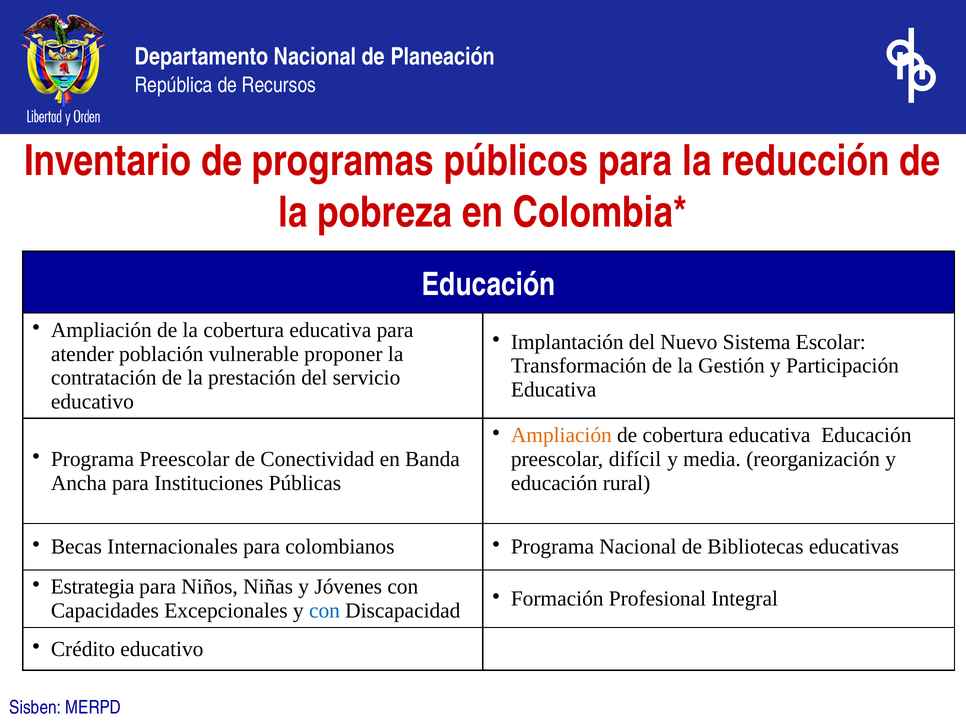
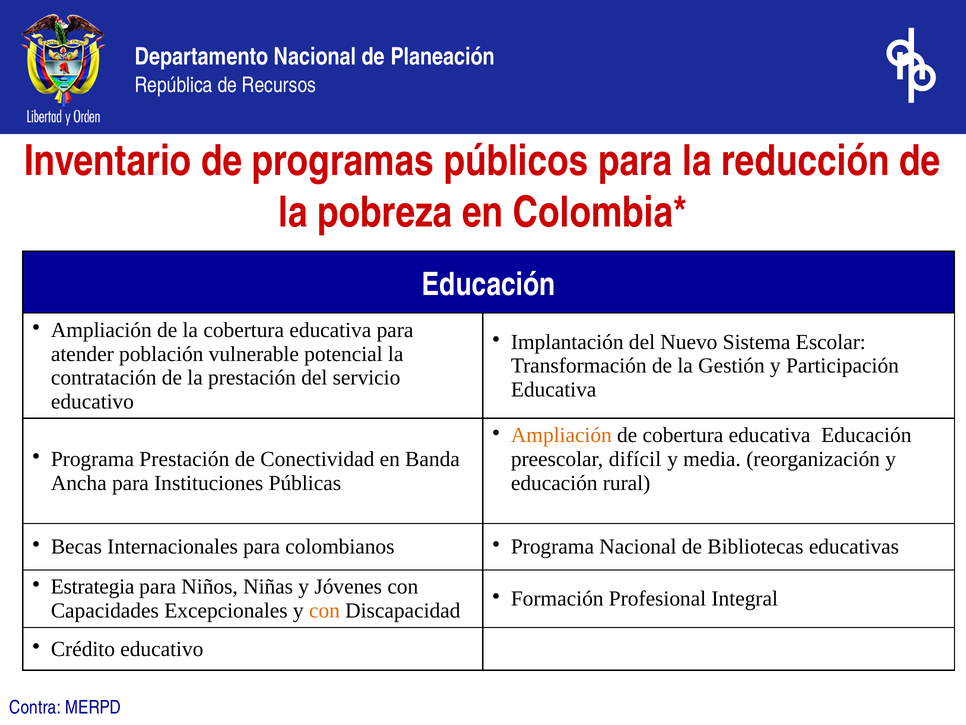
proponer: proponer -> potencial (343, 354)
Programa Preescolar: Preescolar -> Prestación (184, 459)
con colour: blue -> orange (324, 610)
Sisben: Sisben -> Contra (35, 707)
